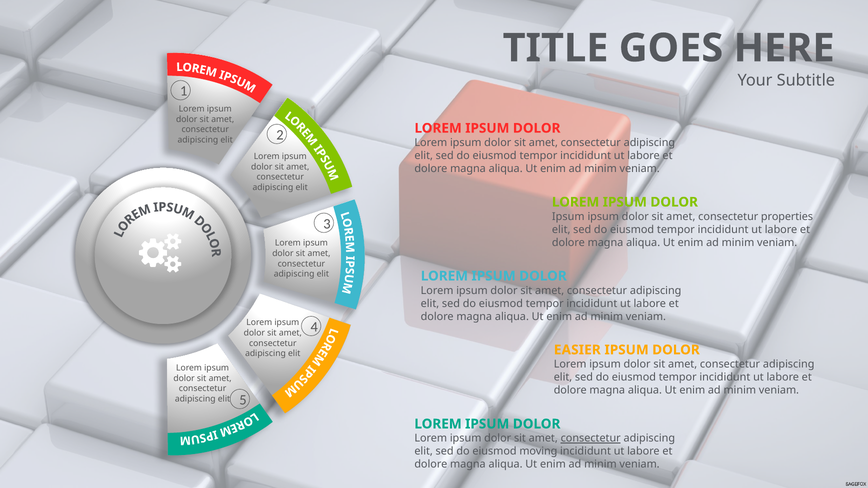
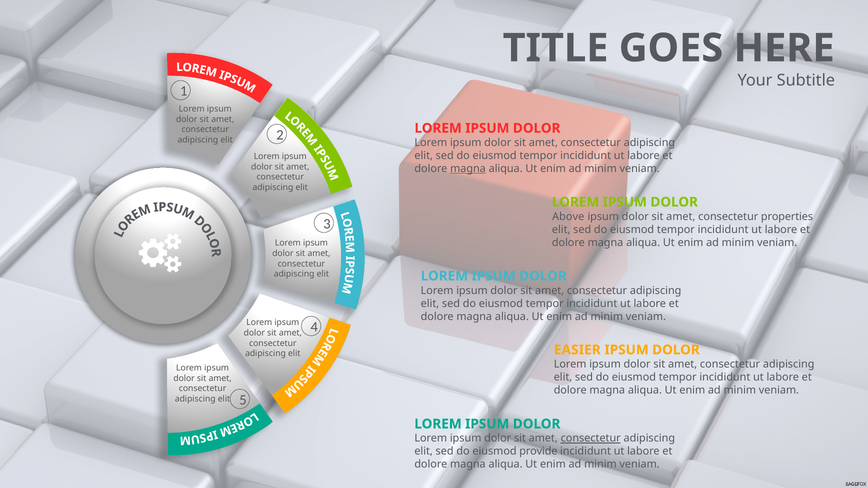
magna underline: none -> present (468, 169)
Ipsum: Ipsum -> Above (568, 217)
moving: moving -> provide (538, 452)
